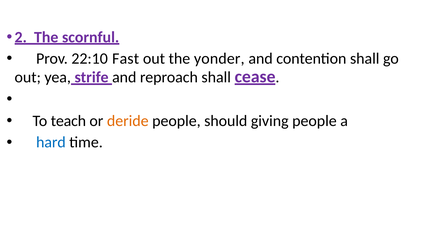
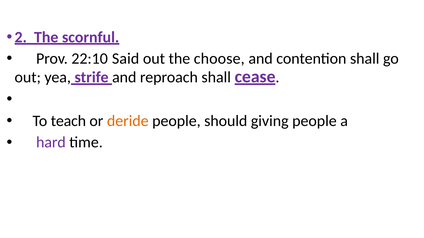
Fast: Fast -> Said (126, 59)
yonder: yonder -> choose (219, 59)
hard colour: blue -> purple (51, 143)
